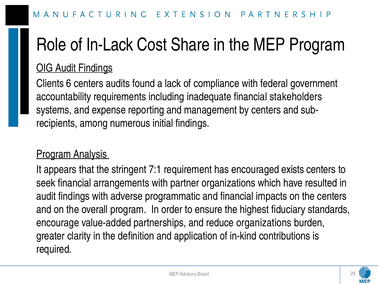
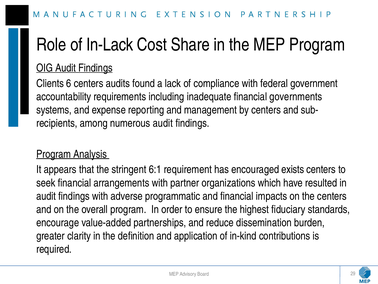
stakeholders: stakeholders -> governments (296, 97)
numerous initial: initial -> audit (163, 123)
7:1: 7:1 -> 6:1 (155, 169)
reduce organizations: organizations -> dissemination (264, 222)
